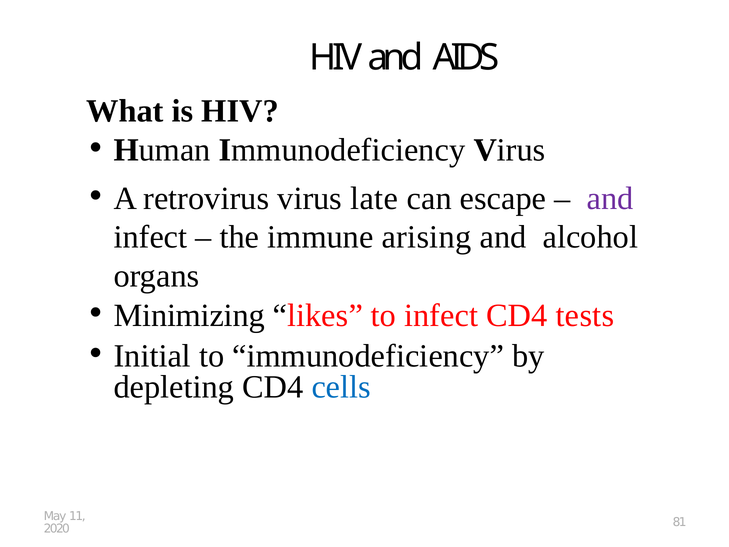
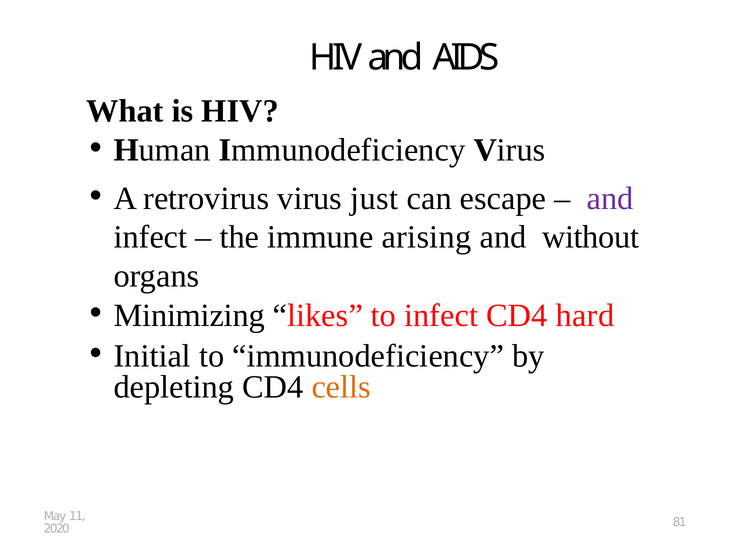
late: late -> just (374, 198)
alcohol: alcohol -> without (591, 237)
tests: tests -> hard (585, 315)
cells colour: blue -> orange (341, 387)
